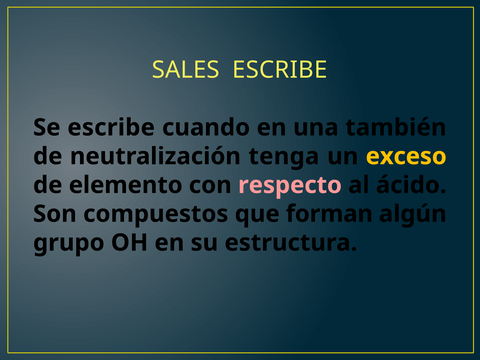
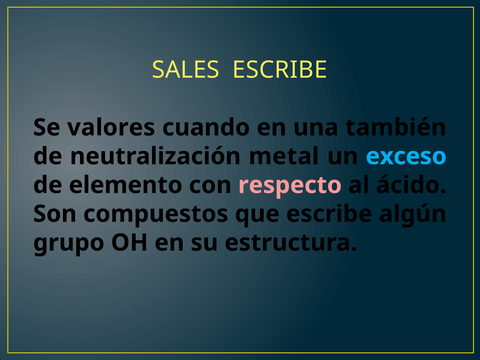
Se escribe: escribe -> valores (111, 128)
tenga: tenga -> metal (284, 156)
exceso colour: yellow -> light blue (406, 156)
que forman: forman -> escribe (329, 214)
